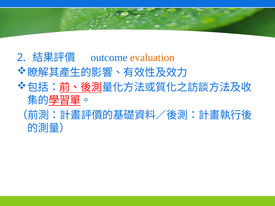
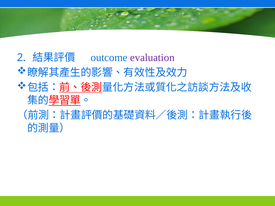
evaluation colour: orange -> purple (152, 58)
